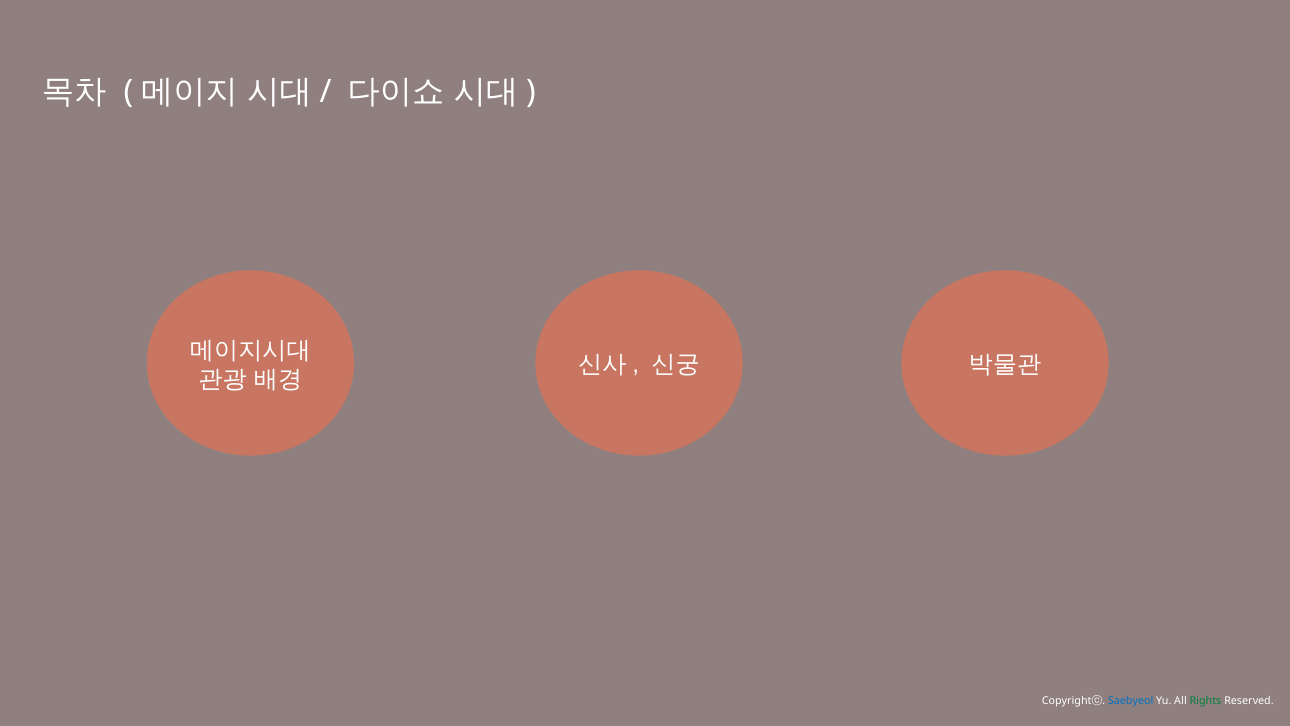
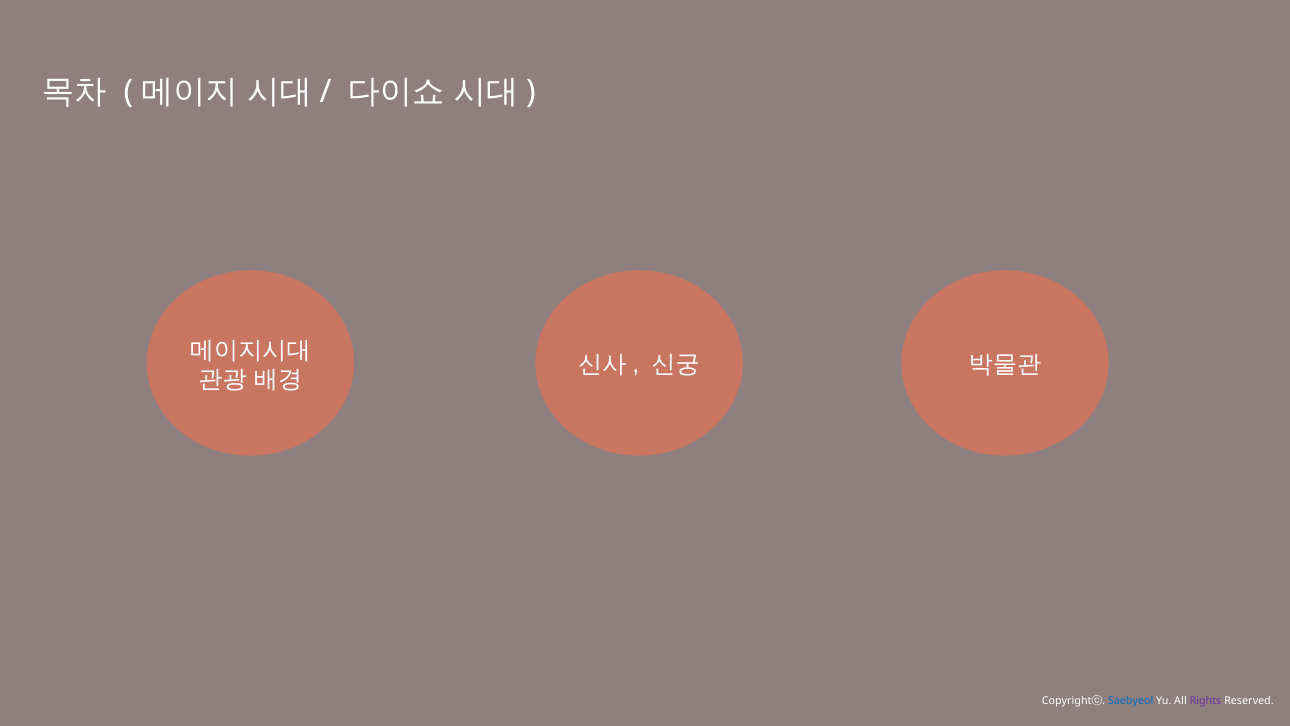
Rights colour: green -> purple (1205, 700)
